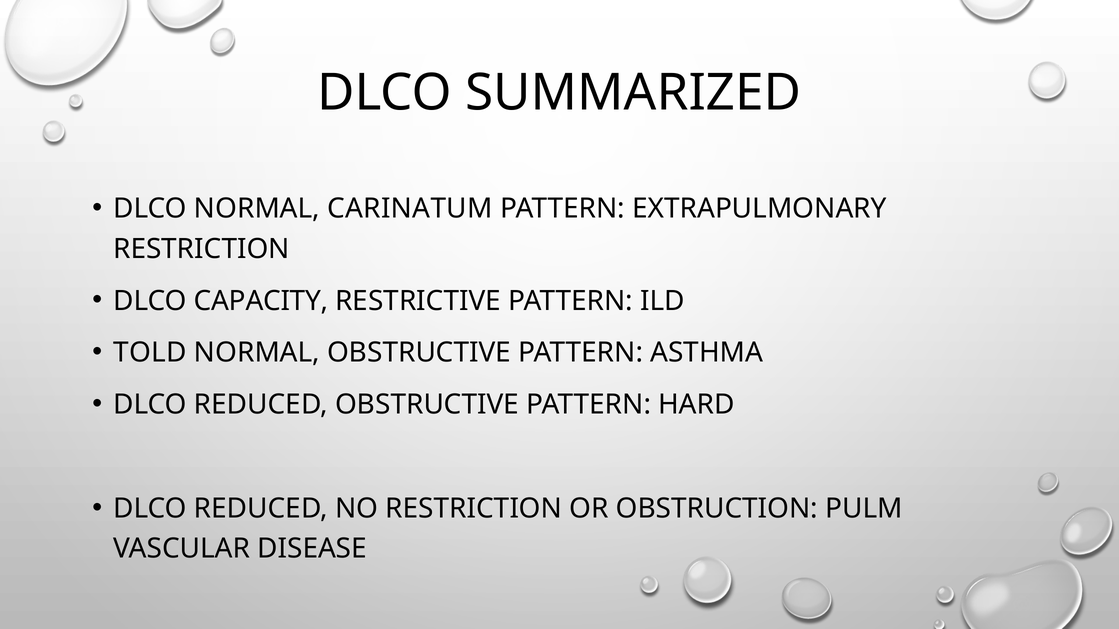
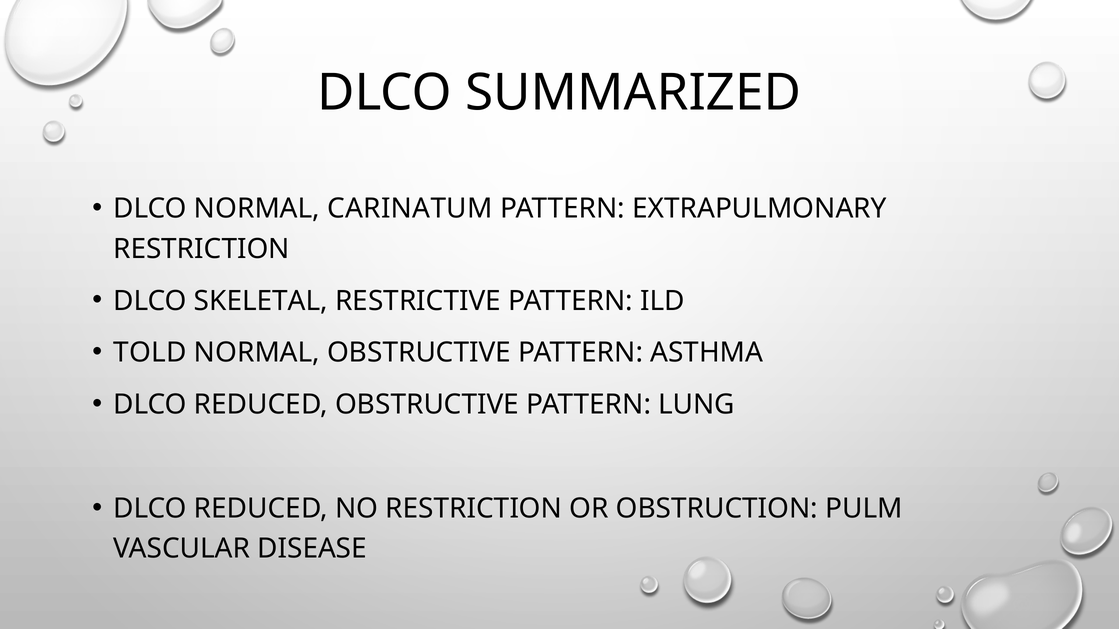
CAPACITY: CAPACITY -> SKELETAL (261, 301)
HARD: HARD -> LUNG (697, 405)
